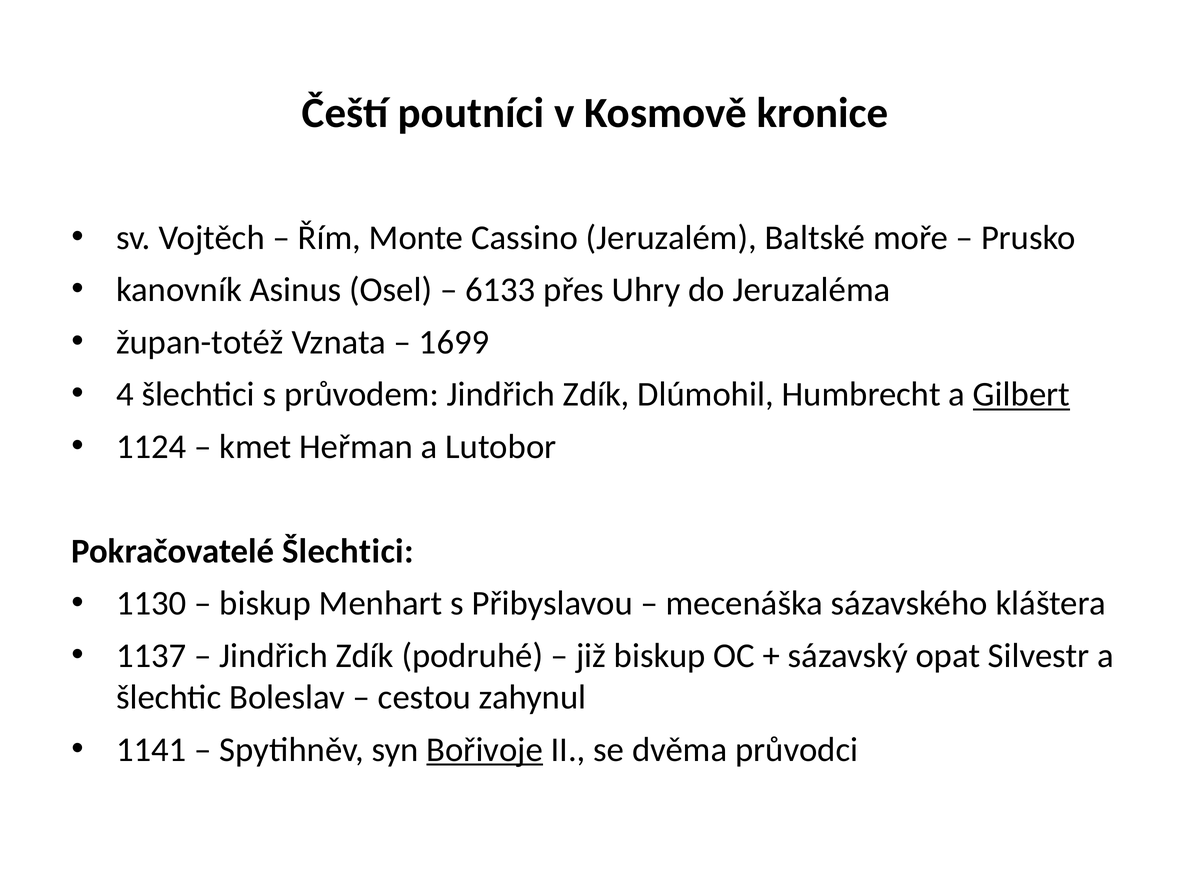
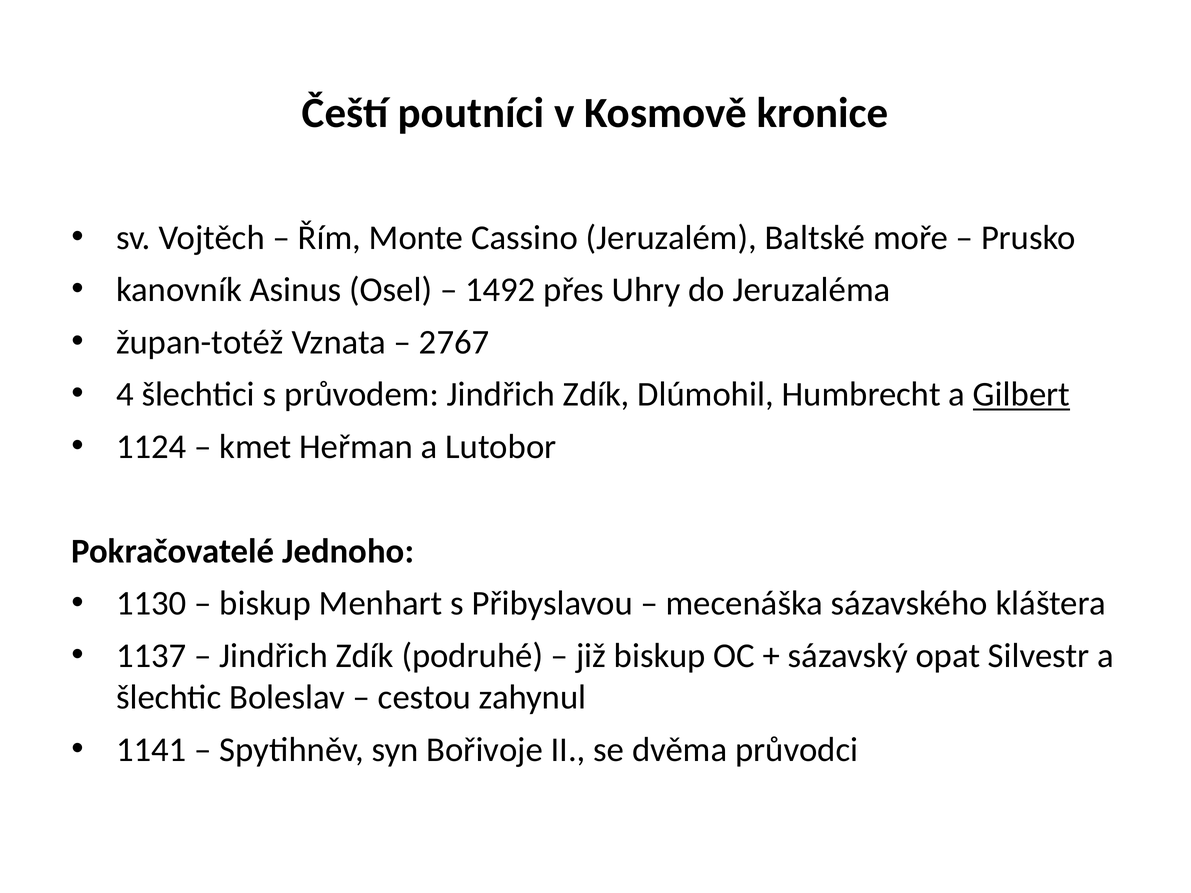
6133: 6133 -> 1492 (500, 290)
1699: 1699 -> 2767 (454, 342)
Pokračovatelé Šlechtici: Šlechtici -> Jednoho (348, 551)
Bořivoje underline: present -> none (485, 750)
